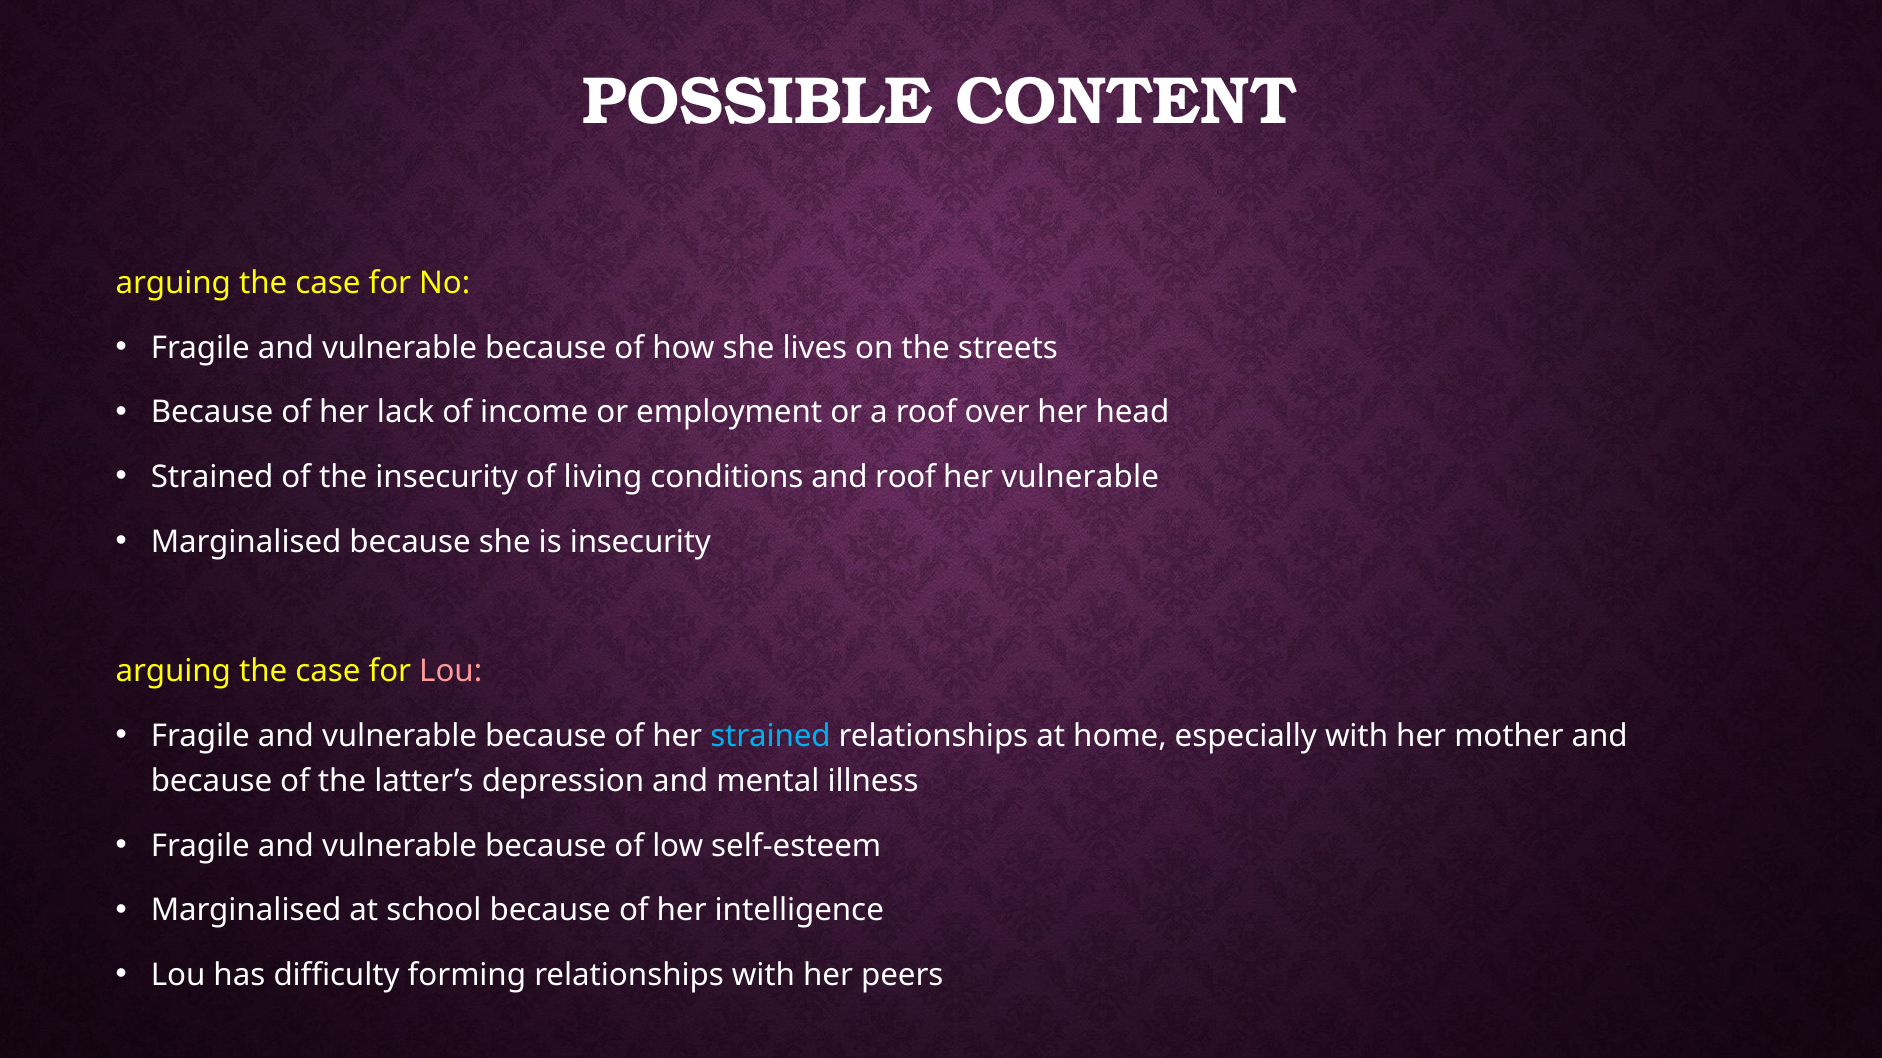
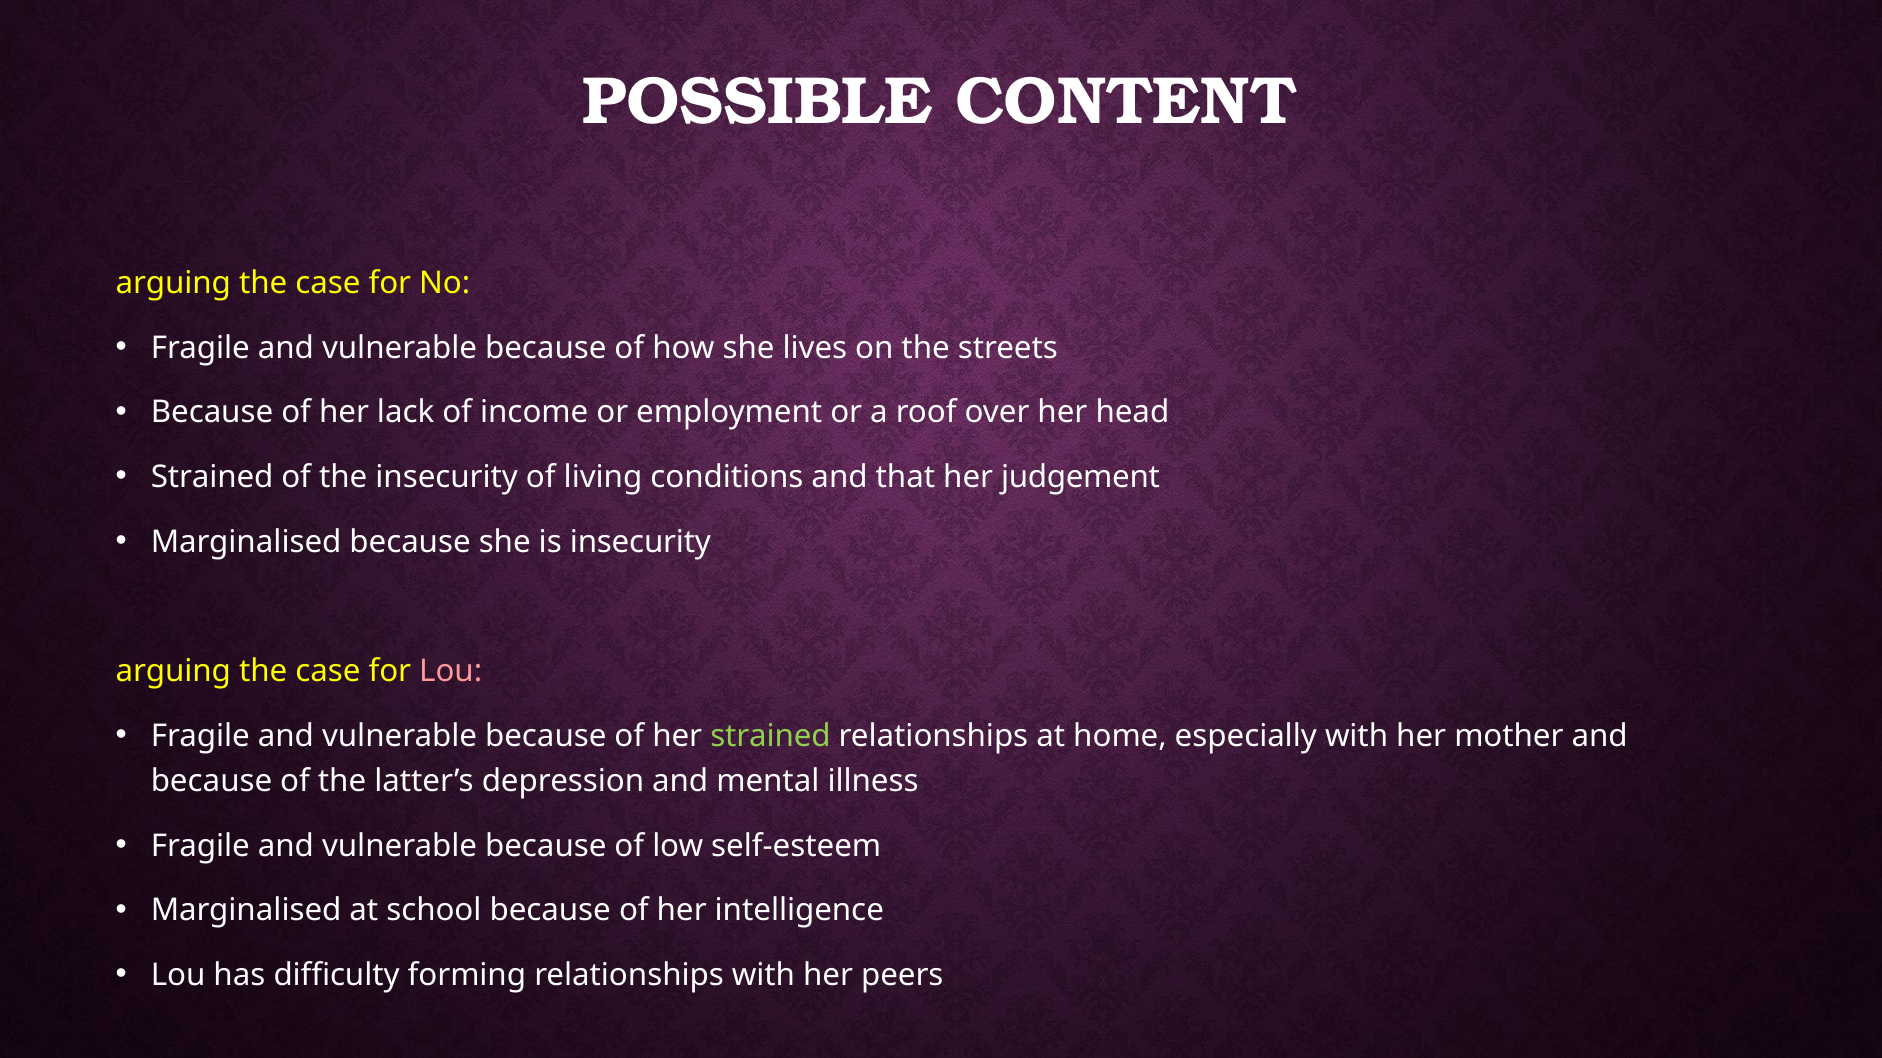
and roof: roof -> that (905, 477)
her vulnerable: vulnerable -> judgement (1080, 477)
strained colour: light blue -> light green (771, 736)
